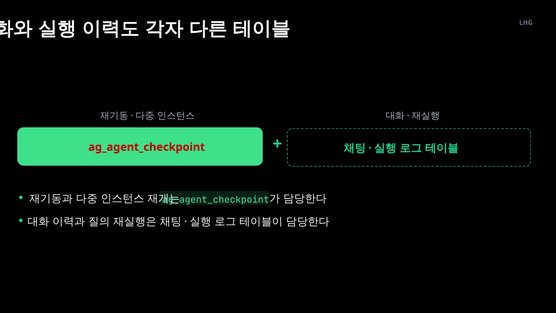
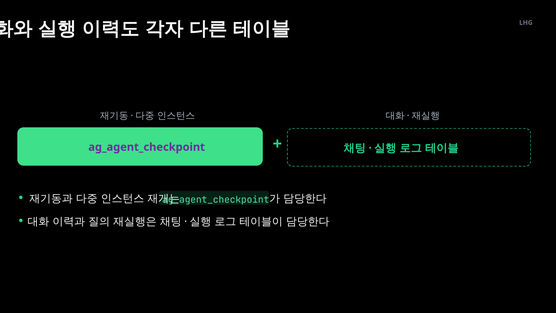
ag_agent_checkpoint colour: red -> purple (147, 147)
